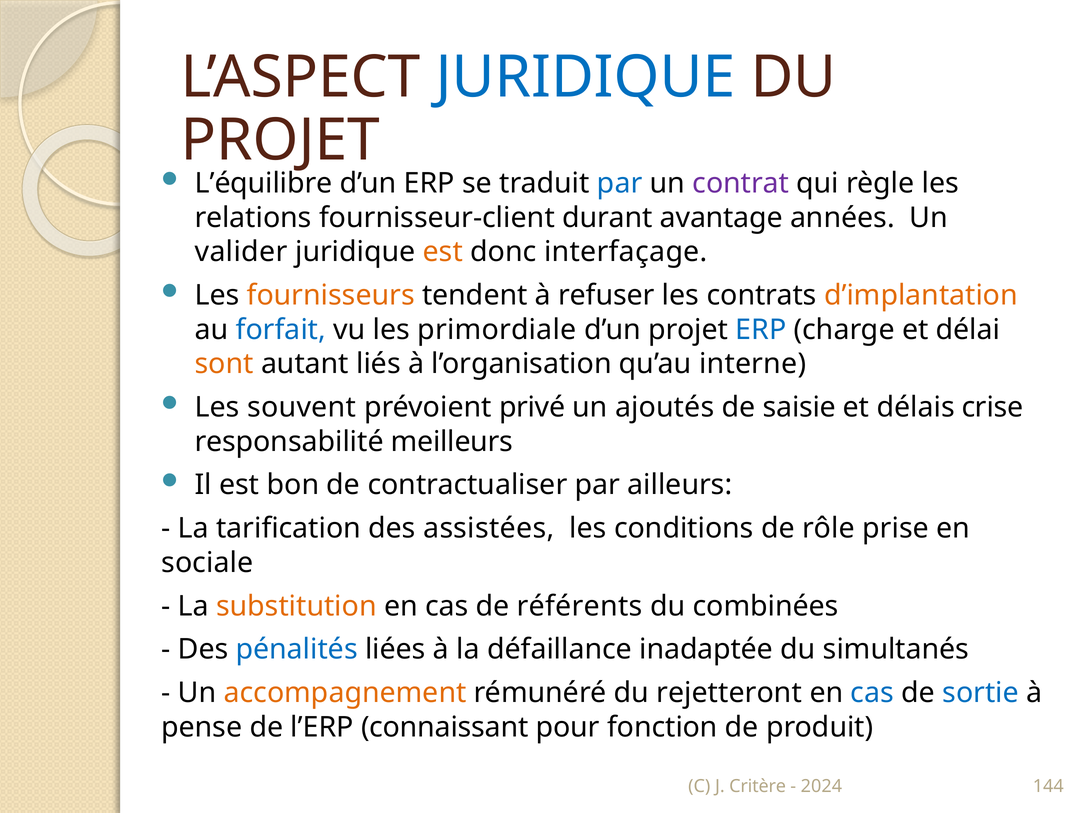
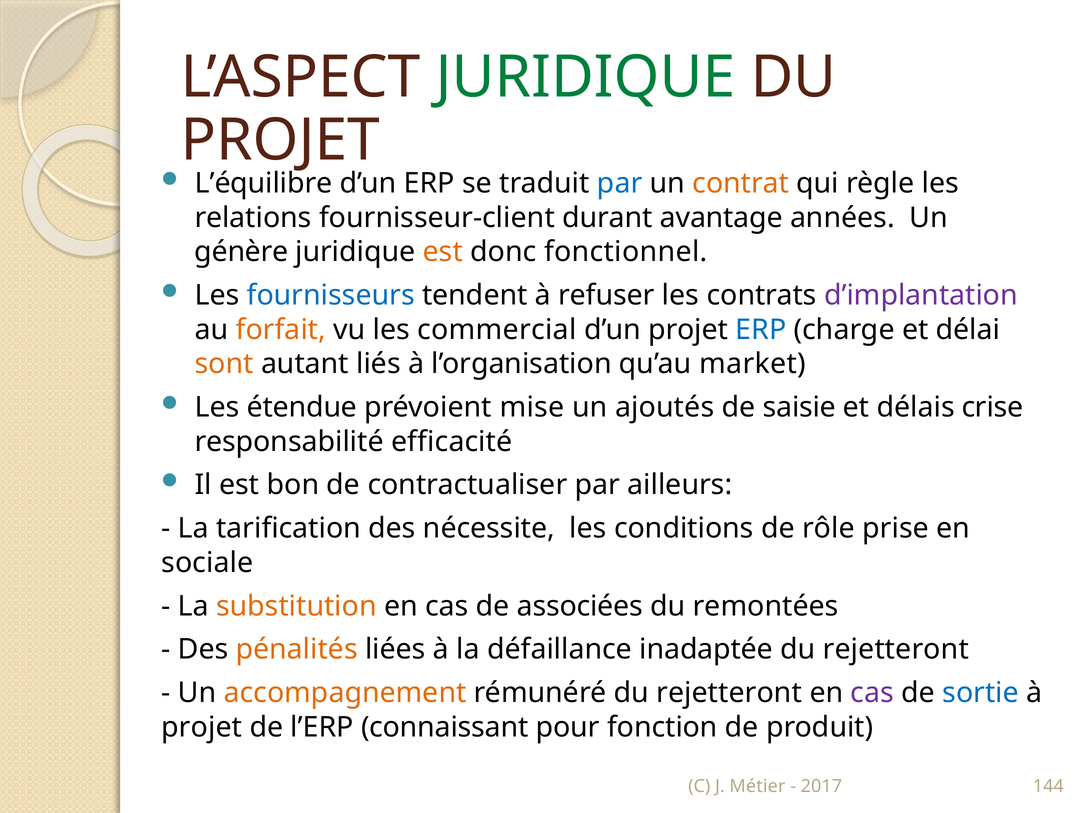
JURIDIQUE colour: blue -> green (586, 77)
contrat colour: purple -> orange (741, 183)
valider: valider -> génère (241, 252)
interfaçage: interfaçage -> fonctionnel (626, 252)
fournisseurs colour: orange -> blue (331, 295)
d’implantation colour: orange -> purple (921, 295)
forfait colour: blue -> orange (281, 330)
primordiale: primordiale -> commercial (497, 330)
interne: interne -> market (753, 364)
souvent: souvent -> étendue (302, 407)
privé: privé -> mise (532, 407)
meilleurs: meilleurs -> efficacité (452, 442)
assistées: assistées -> nécessite (489, 528)
référents: référents -> associées (580, 606)
combinées: combinées -> remontées (766, 606)
pénalités colour: blue -> orange (297, 649)
simultanés: simultanés -> rejetteront (896, 649)
cas colour: blue -> purple (872, 693)
pense: pense -> projet (202, 727)
Critère: Critère -> Métier (757, 786)
2024: 2024 -> 2017 (821, 786)
